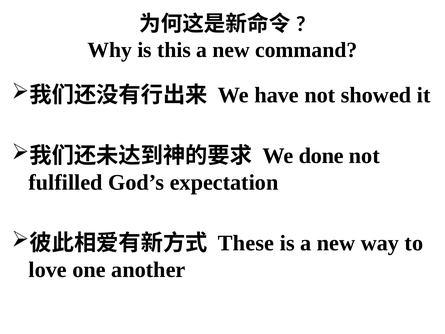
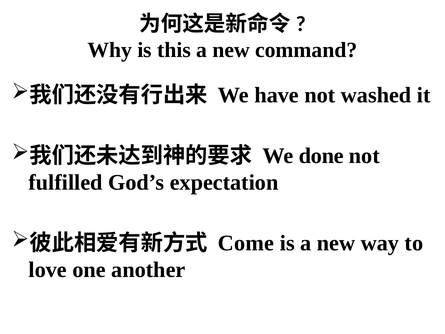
showed: showed -> washed (376, 95)
These: These -> Come (246, 243)
